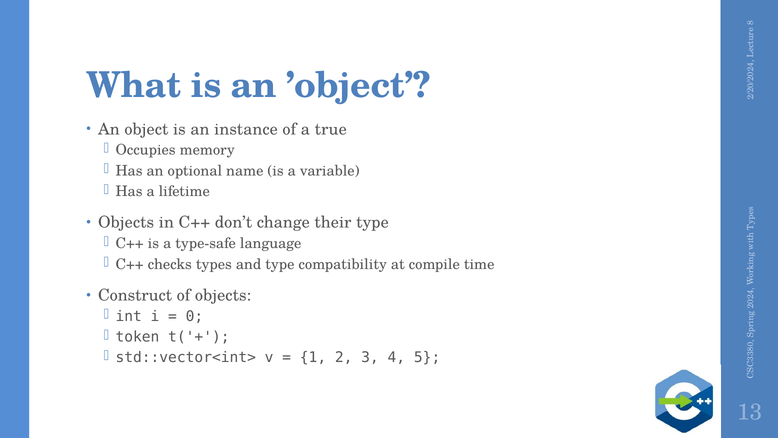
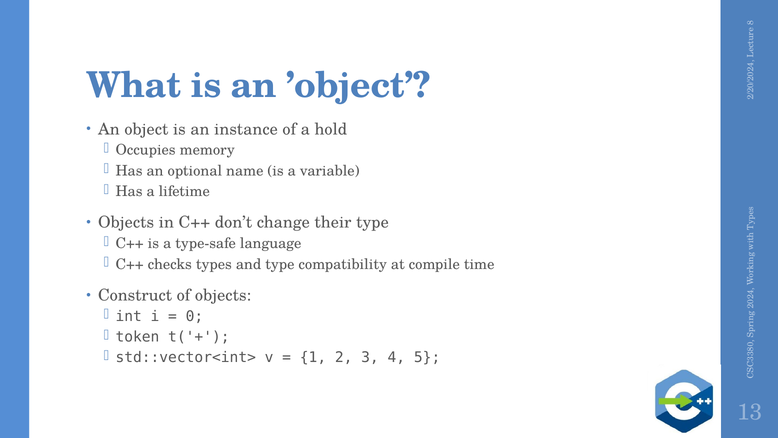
true: true -> hold (331, 129)
